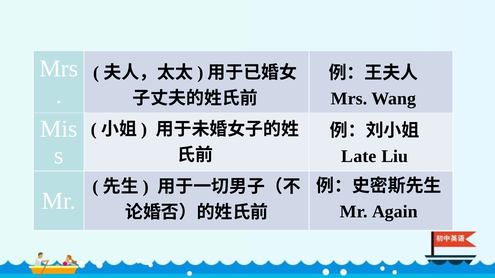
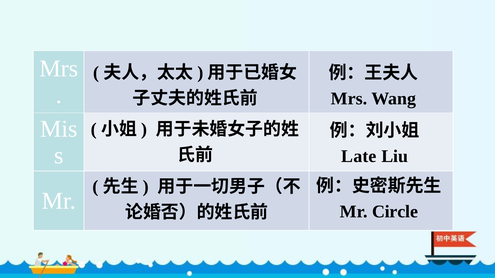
Again: Again -> Circle (395, 212)
